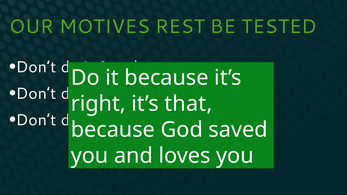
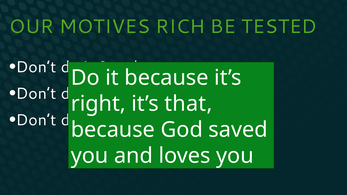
REST: REST -> RICH (180, 27)
